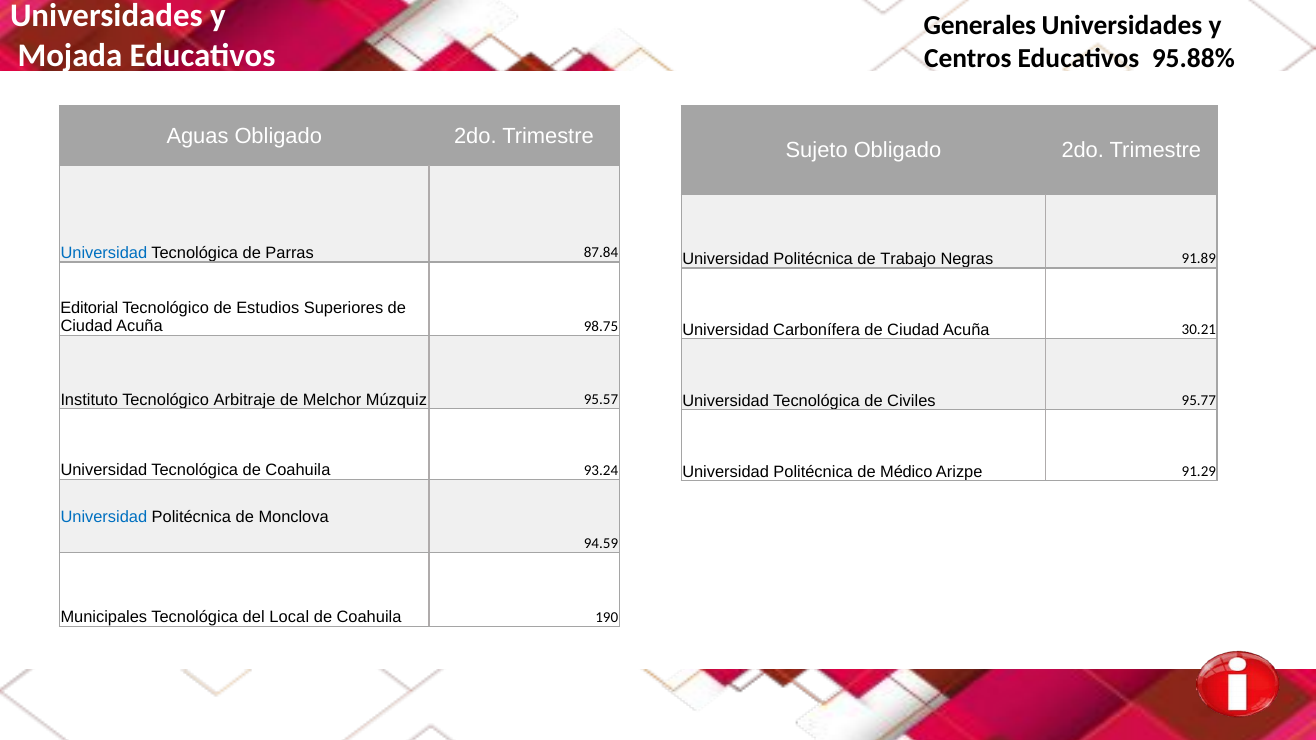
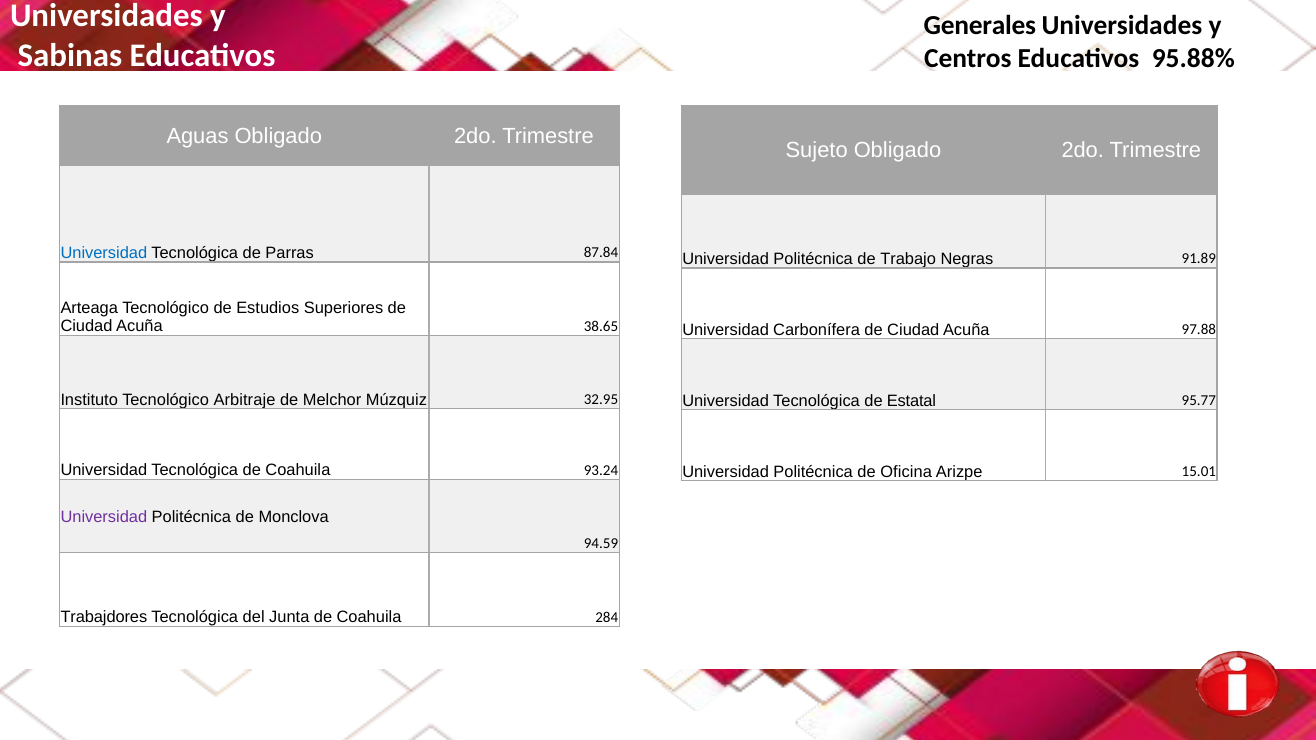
Mojada: Mojada -> Sabinas (70, 56)
Editorial: Editorial -> Arteaga (89, 308)
98.75: 98.75 -> 38.65 (601, 326)
30.21: 30.21 -> 97.88 (1199, 330)
95.57: 95.57 -> 32.95 (601, 400)
Civiles: Civiles -> Estatal (912, 401)
Médico: Médico -> Oficina (906, 472)
91.29: 91.29 -> 15.01 (1199, 472)
Universidad colour: blue -> purple (104, 517)
Municipales: Municipales -> Trabajdores (104, 618)
Local: Local -> Junta (289, 618)
190: 190 -> 284 (607, 617)
